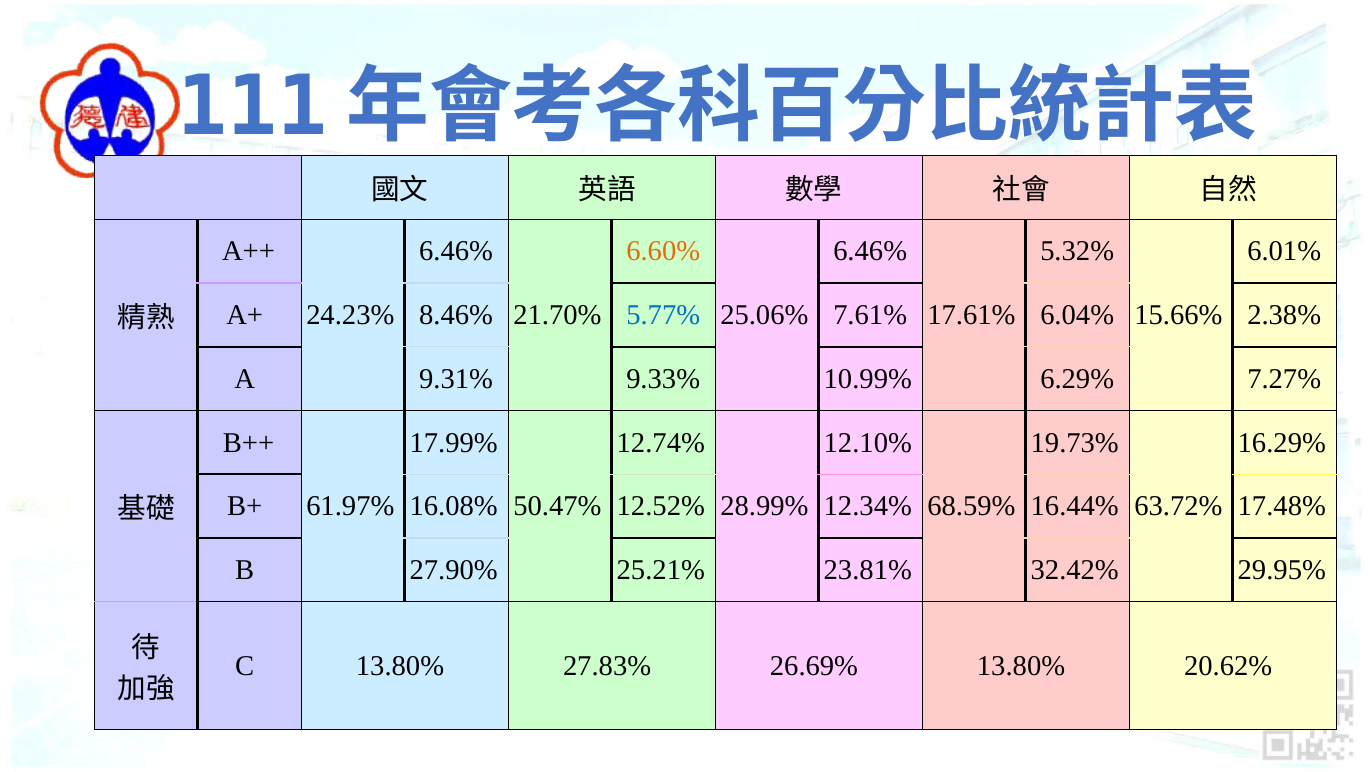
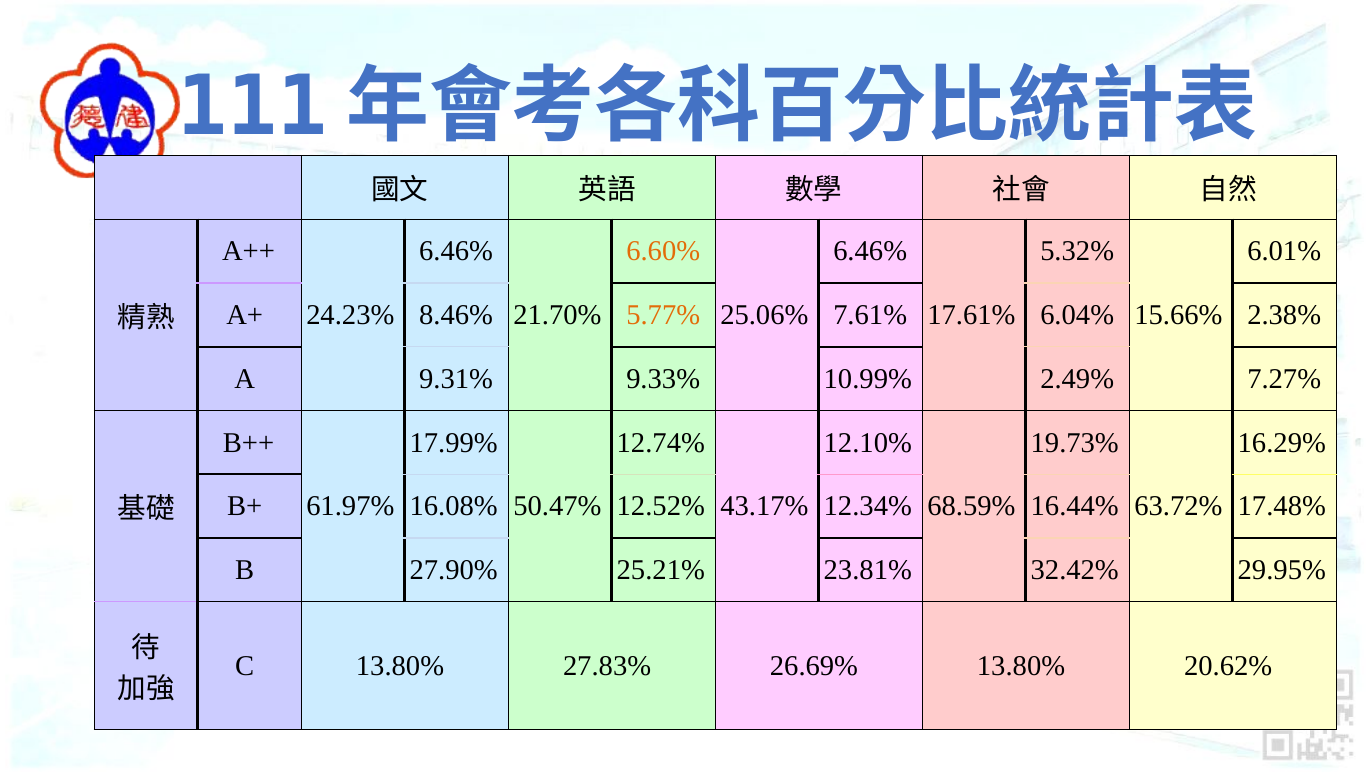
5.77% colour: blue -> orange (663, 315)
6.29%: 6.29% -> 2.49% (1077, 379)
28.99%: 28.99% -> 43.17% (764, 506)
